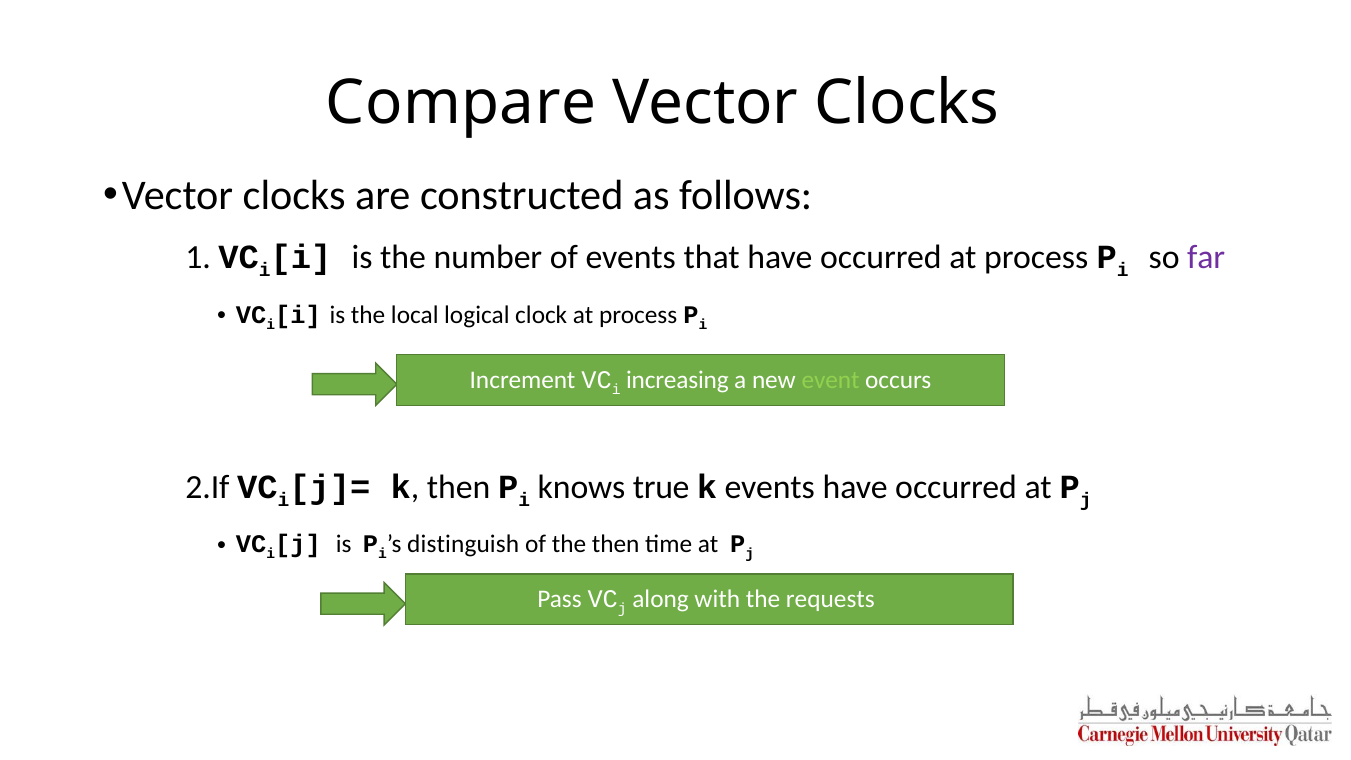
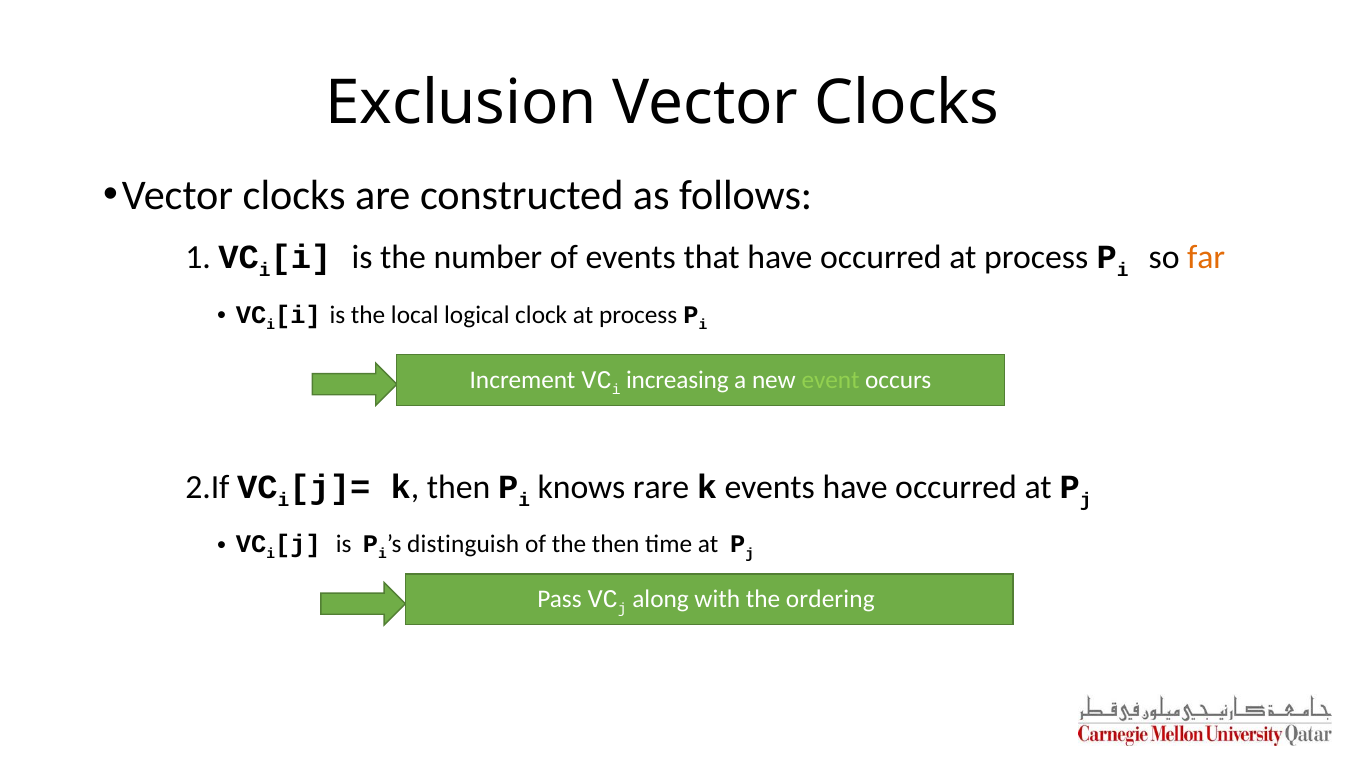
Compare: Compare -> Exclusion (461, 103)
far colour: purple -> orange (1206, 257)
true: true -> rare (661, 487)
requests: requests -> ordering (830, 599)
